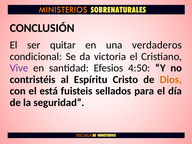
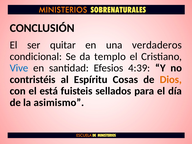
victoria: victoria -> templo (110, 56)
Vive colour: purple -> blue (19, 68)
4:50: 4:50 -> 4:39 (139, 68)
Cristo: Cristo -> Cosas (125, 80)
seguridad: seguridad -> asimismo (59, 103)
